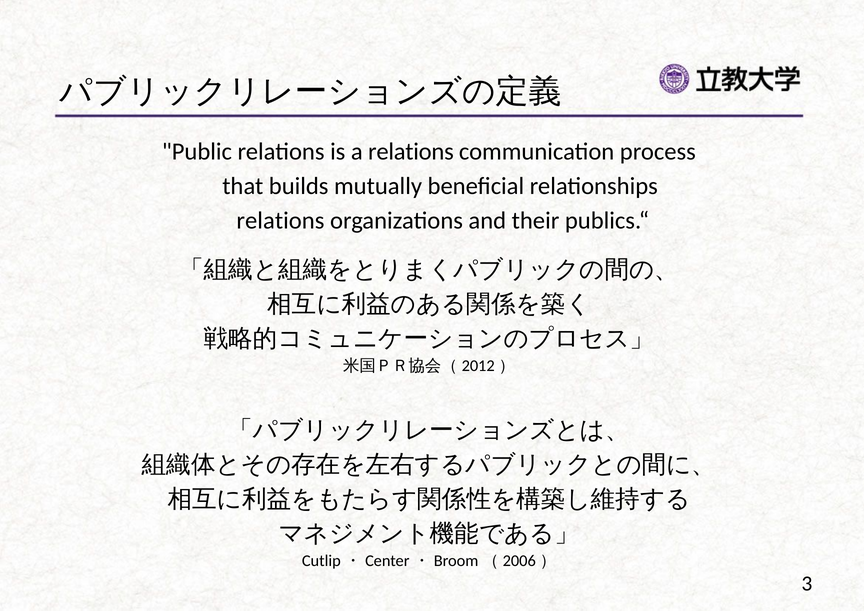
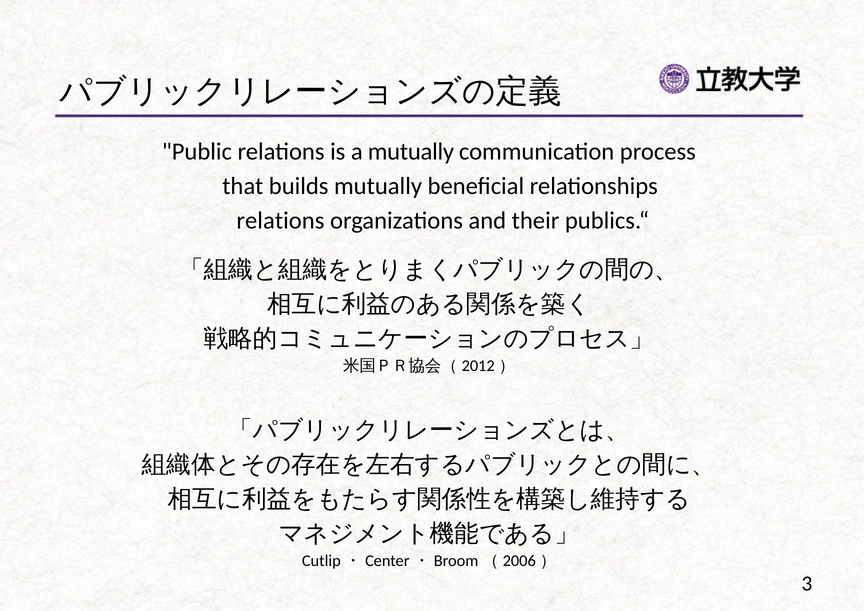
a relations: relations -> mutually (411, 152)
